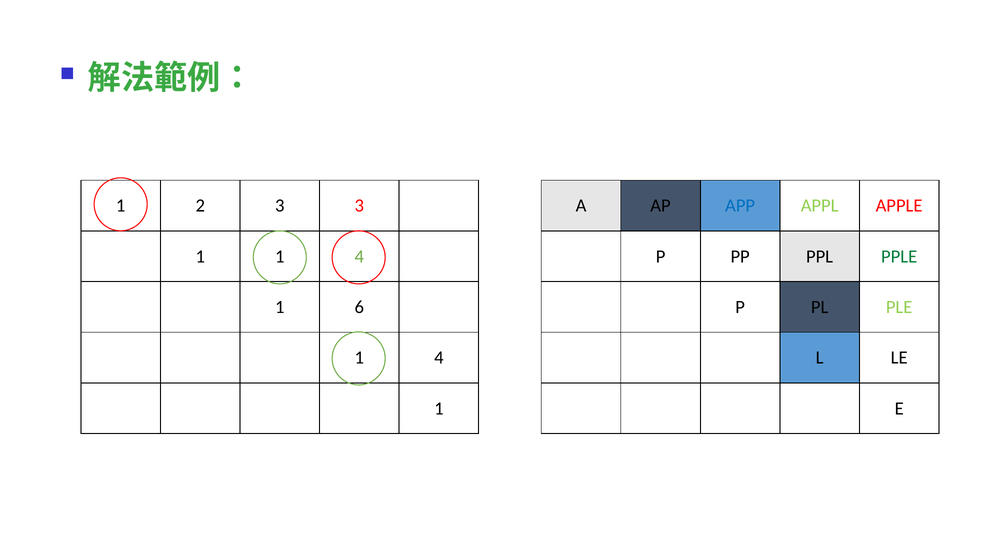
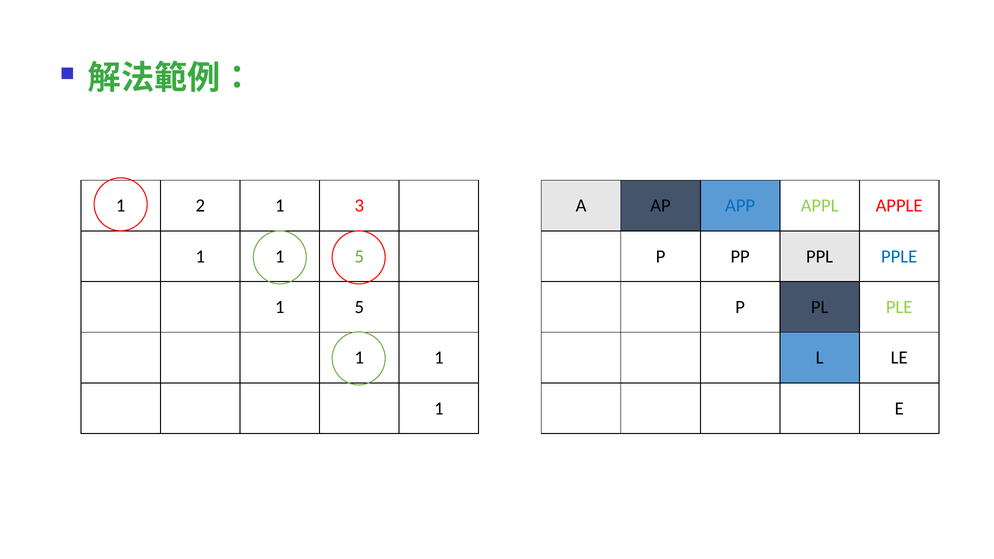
2 3: 3 -> 1 (280, 206)
1 1 4: 4 -> 5 (359, 257)
PPLE colour: green -> blue (899, 257)
6: 6 -> 5 (359, 307)
4: 4 -> 1 (439, 358)
